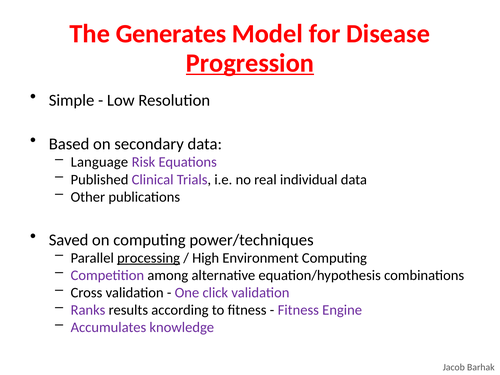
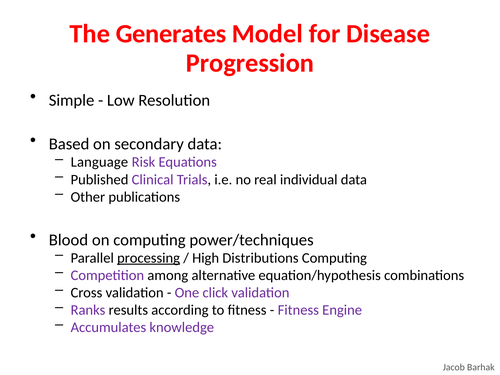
Progression underline: present -> none (250, 63)
Saved: Saved -> Blood (68, 240)
Environment: Environment -> Distributions (261, 258)
